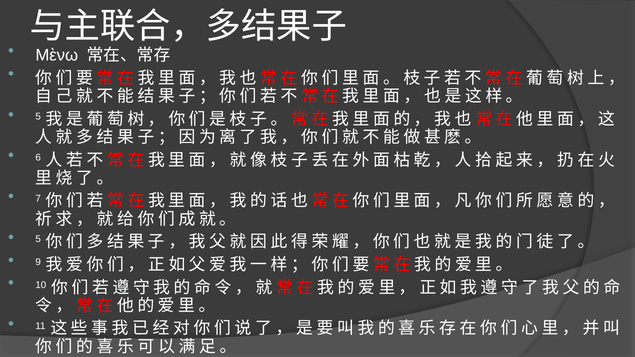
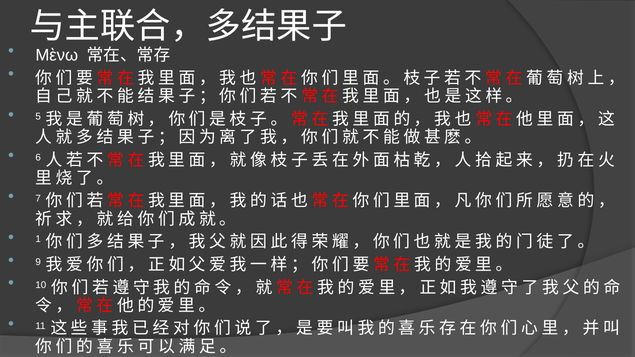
5: 5 -> 1 (38, 239)
